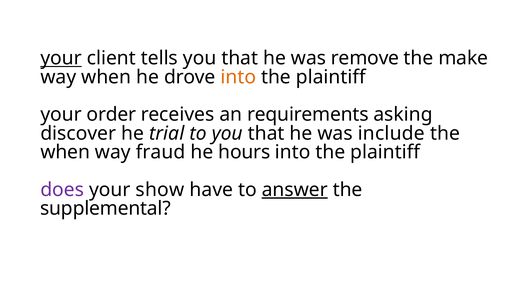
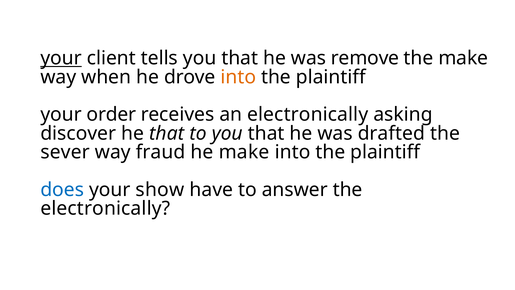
an requirements: requirements -> electronically (308, 114)
he trial: trial -> that (167, 133)
include: include -> drafted (391, 133)
when: when -> sever (65, 152)
he hours: hours -> make (244, 152)
does colour: purple -> blue (62, 190)
answer underline: present -> none (295, 190)
supplemental: supplemental -> electronically (105, 208)
